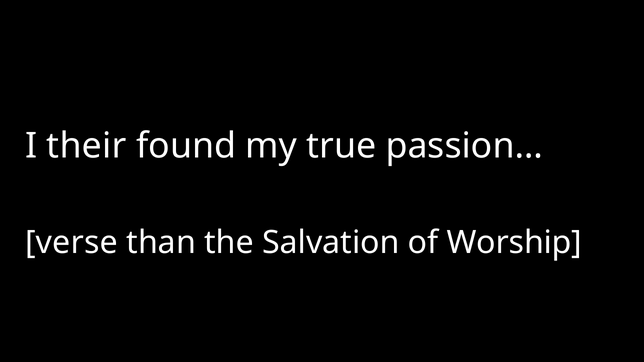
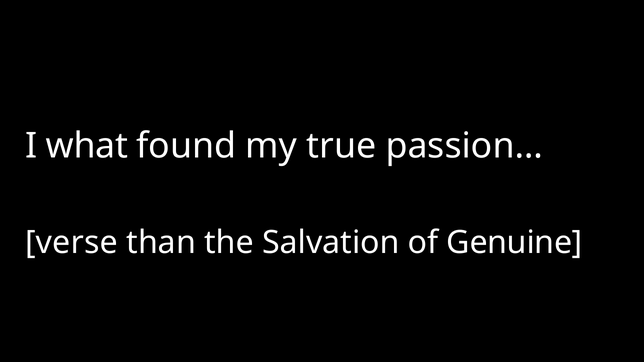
their: their -> what (87, 146)
Worship: Worship -> Genuine (514, 243)
